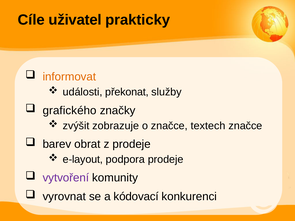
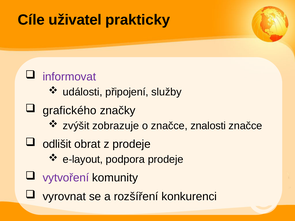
informovat colour: orange -> purple (69, 77)
překonat: překonat -> připojení (127, 92)
textech: textech -> znalosti (208, 126)
barev: barev -> odlišit (57, 144)
kódovací: kódovací -> rozšíření (136, 197)
